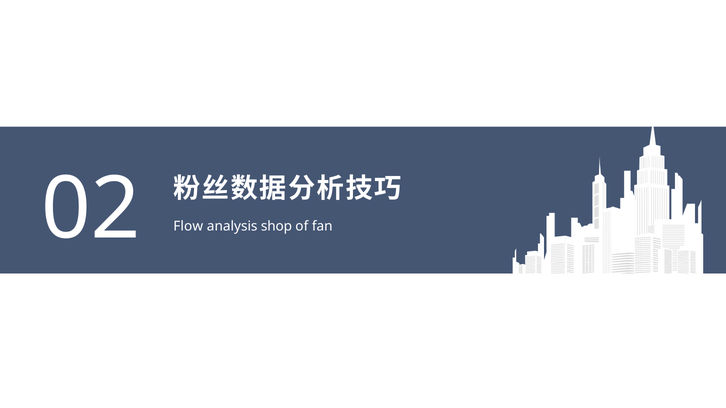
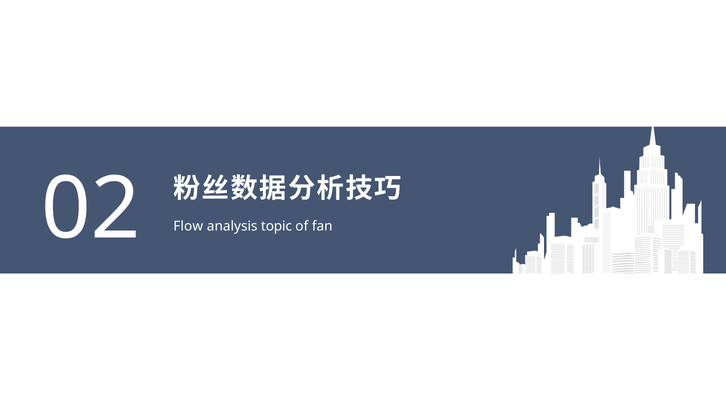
shop: shop -> topic (277, 226)
